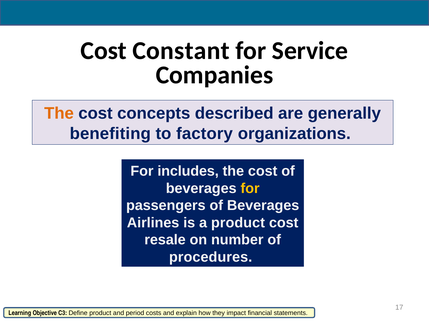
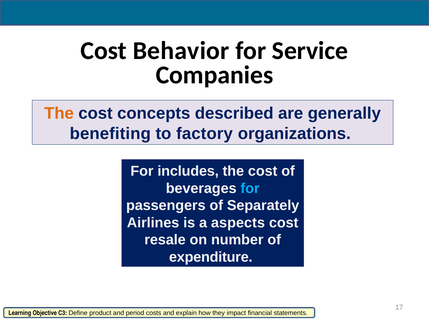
Constant: Constant -> Behavior (181, 51)
for colour: yellow -> light blue (250, 188)
passengers of Beverages: Beverages -> Separately (263, 205)
a product: product -> aspects (238, 222)
procedures: procedures -> expenditure (211, 257)
